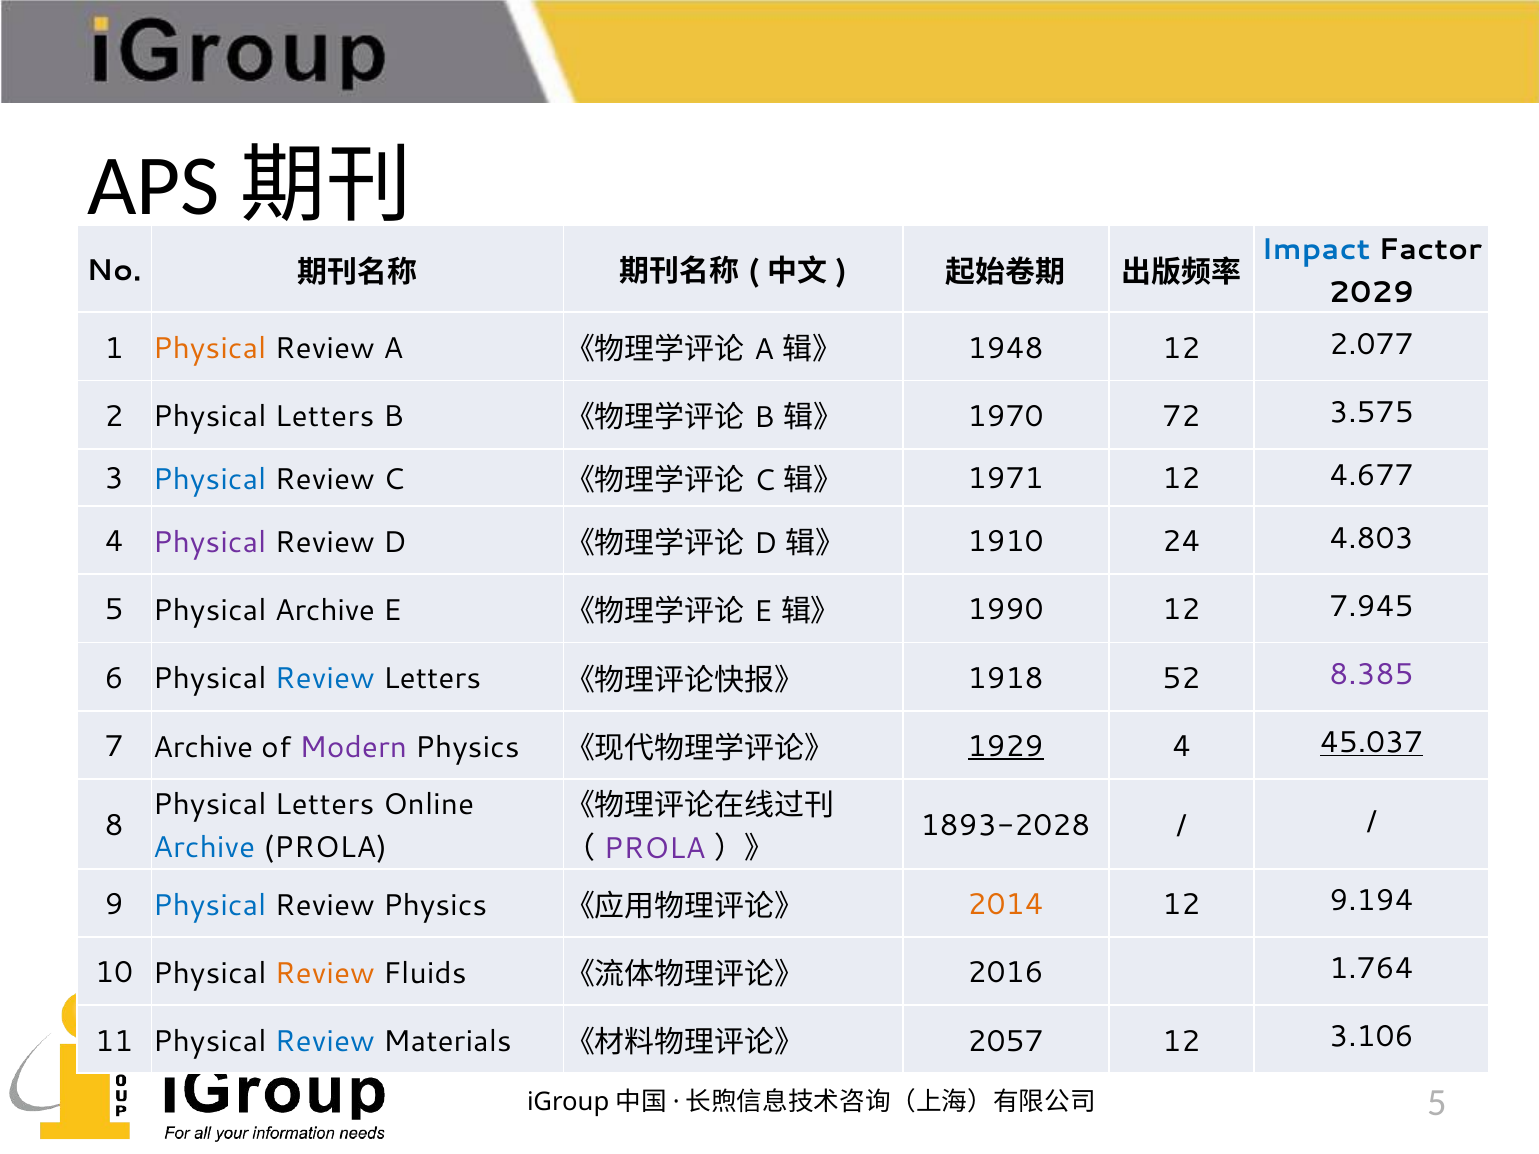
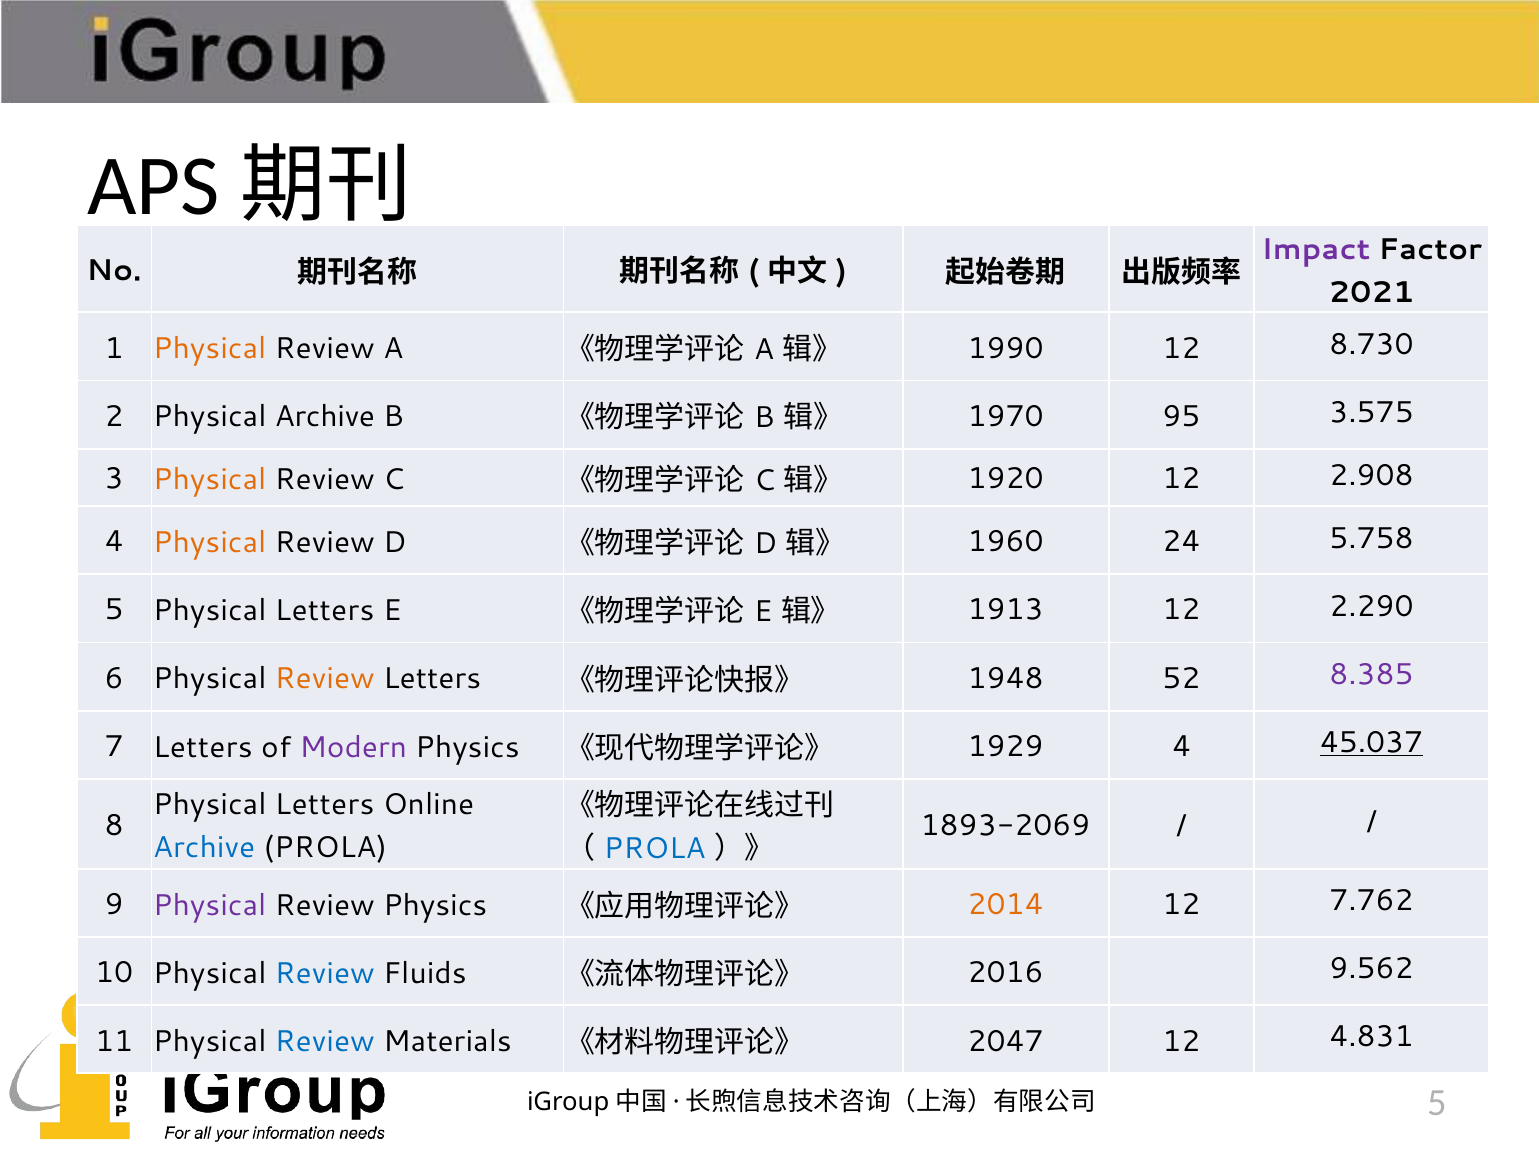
Impact colour: blue -> purple (1316, 250)
2029: 2029 -> 2021 (1371, 293)
1948: 1948 -> 1990 (1006, 348)
2.077: 2.077 -> 8.730 (1372, 345)
2 Physical Letters: Letters -> Archive (325, 417)
72: 72 -> 95 (1181, 416)
Physical colour: blue -> orange (210, 480)
1971: 1971 -> 1920 (1006, 479)
4.677: 4.677 -> 2.908 (1372, 476)
Physical colour: purple -> orange (210, 543)
1910: 1910 -> 1960 (1006, 542)
4.803: 4.803 -> 5.758 (1372, 539)
5 Physical Archive: Archive -> Letters (325, 611)
1990: 1990 -> 1913 (1006, 610)
7.945: 7.945 -> 2.290 (1372, 607)
Review colour: blue -> orange (325, 679)
1918: 1918 -> 1948 (1006, 678)
7 Archive: Archive -> Letters (203, 747)
1929 underline: present -> none (1006, 747)
1893-2028: 1893-2028 -> 1893-2069 (1006, 826)
PROLA colour: purple -> blue (655, 849)
Physical colour: blue -> purple (210, 905)
9.194: 9.194 -> 7.762 (1372, 901)
Review colour: orange -> blue (325, 974)
1.764: 1.764 -> 9.562 (1372, 969)
2057: 2057 -> 2047 (1006, 1042)
3.106: 3.106 -> 4.831 (1372, 1037)
